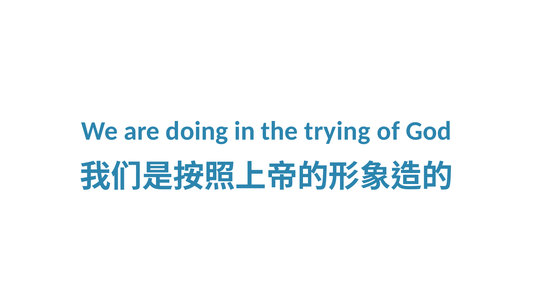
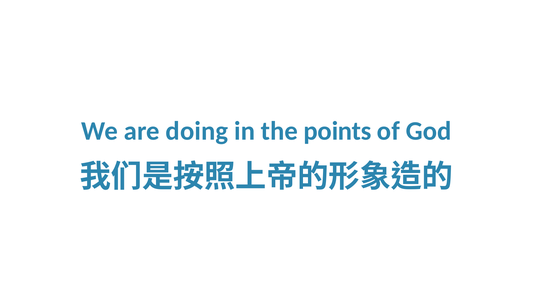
trying: trying -> points (338, 131)
